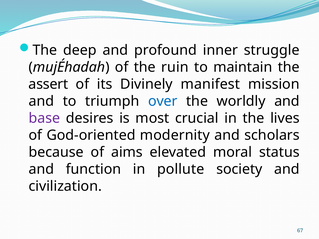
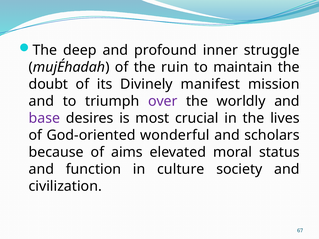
assert: assert -> doubt (48, 84)
over colour: blue -> purple (163, 101)
modernity: modernity -> wonderful (175, 135)
pollute: pollute -> culture (181, 169)
